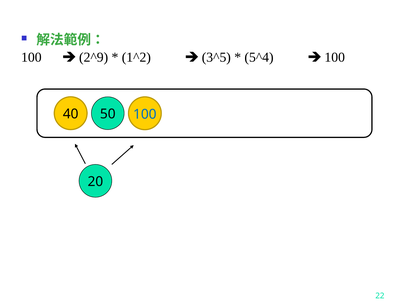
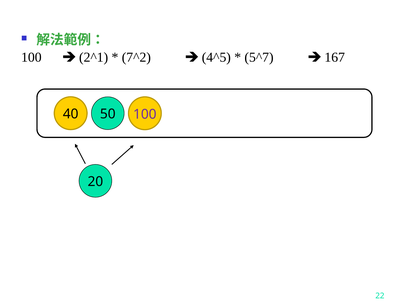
2^9: 2^9 -> 2^1 (94, 57)
1^2: 1^2 -> 7^2 (136, 57)
3^5: 3^5 -> 4^5 (216, 57)
5^4: 5^4 -> 5^7 (259, 57)
100: 100 -> 167 (335, 57)
100 colour: blue -> purple (145, 114)
